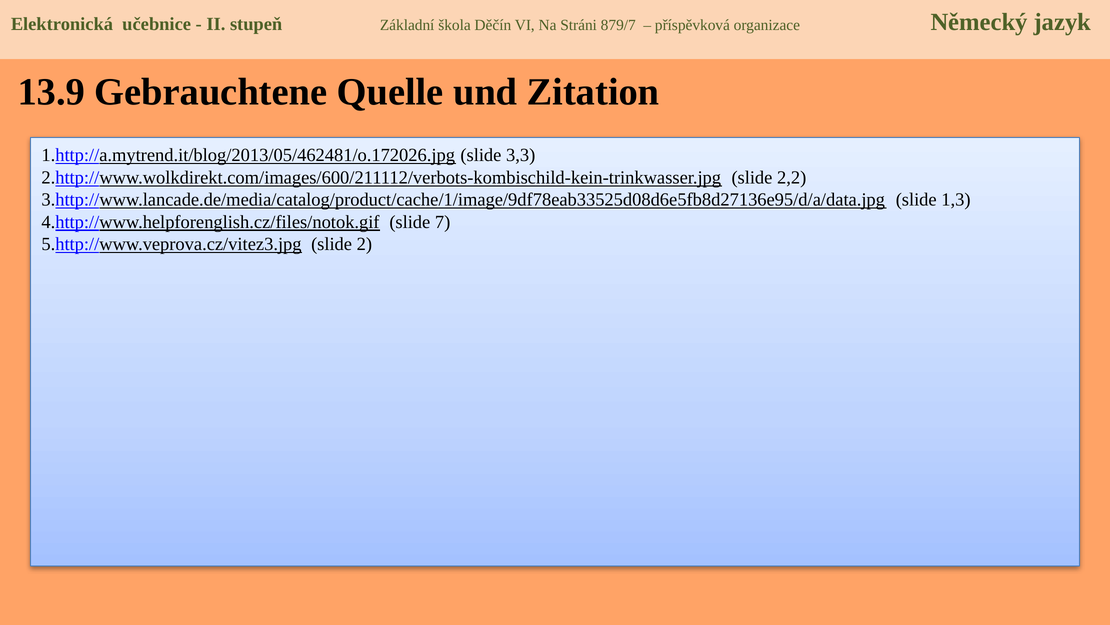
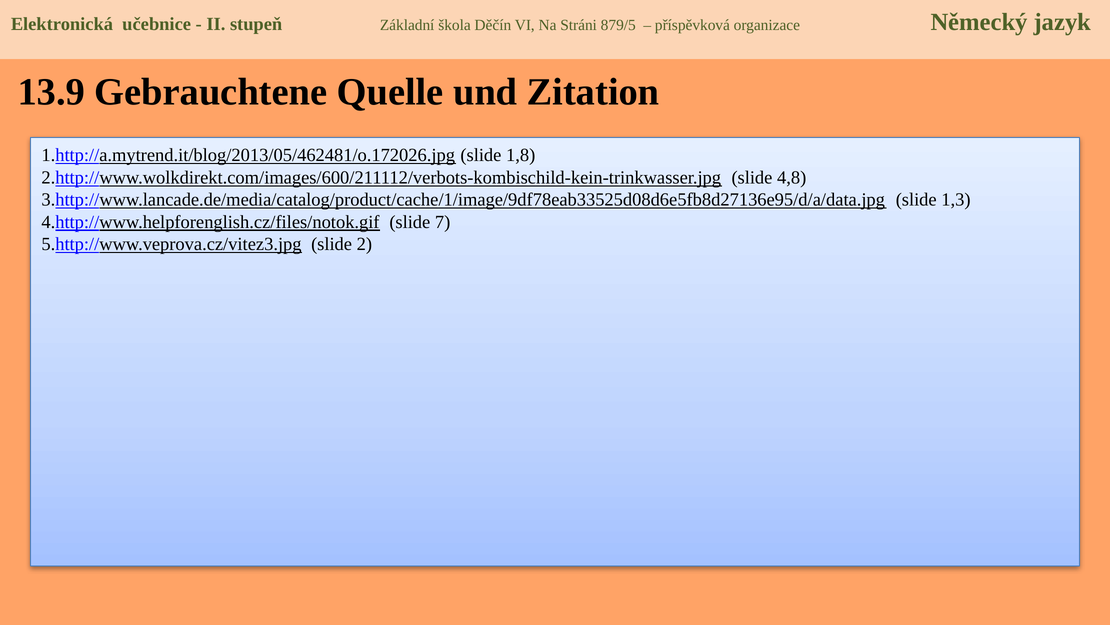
879/7: 879/7 -> 879/5 (618, 25)
3,3: 3,3 -> 1,8 (521, 155)
2,2: 2,2 -> 4,8 (792, 177)
